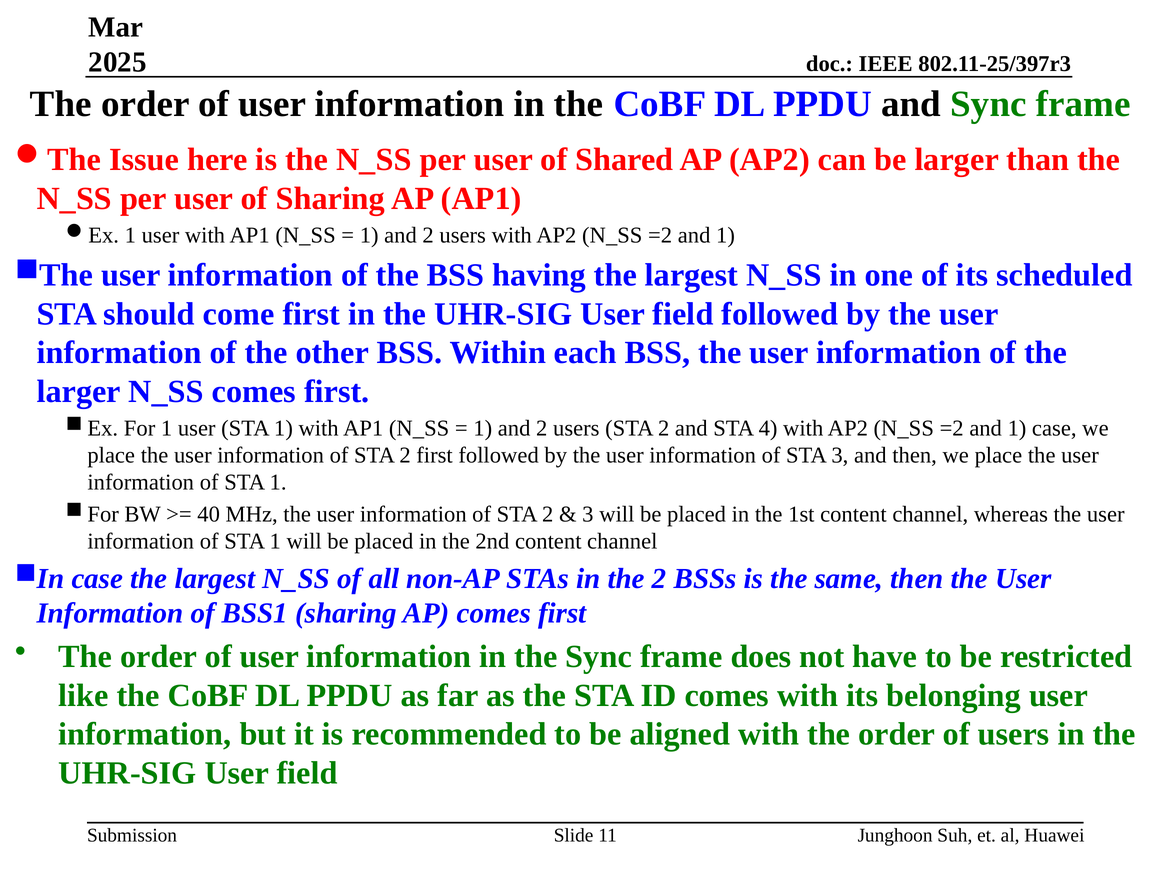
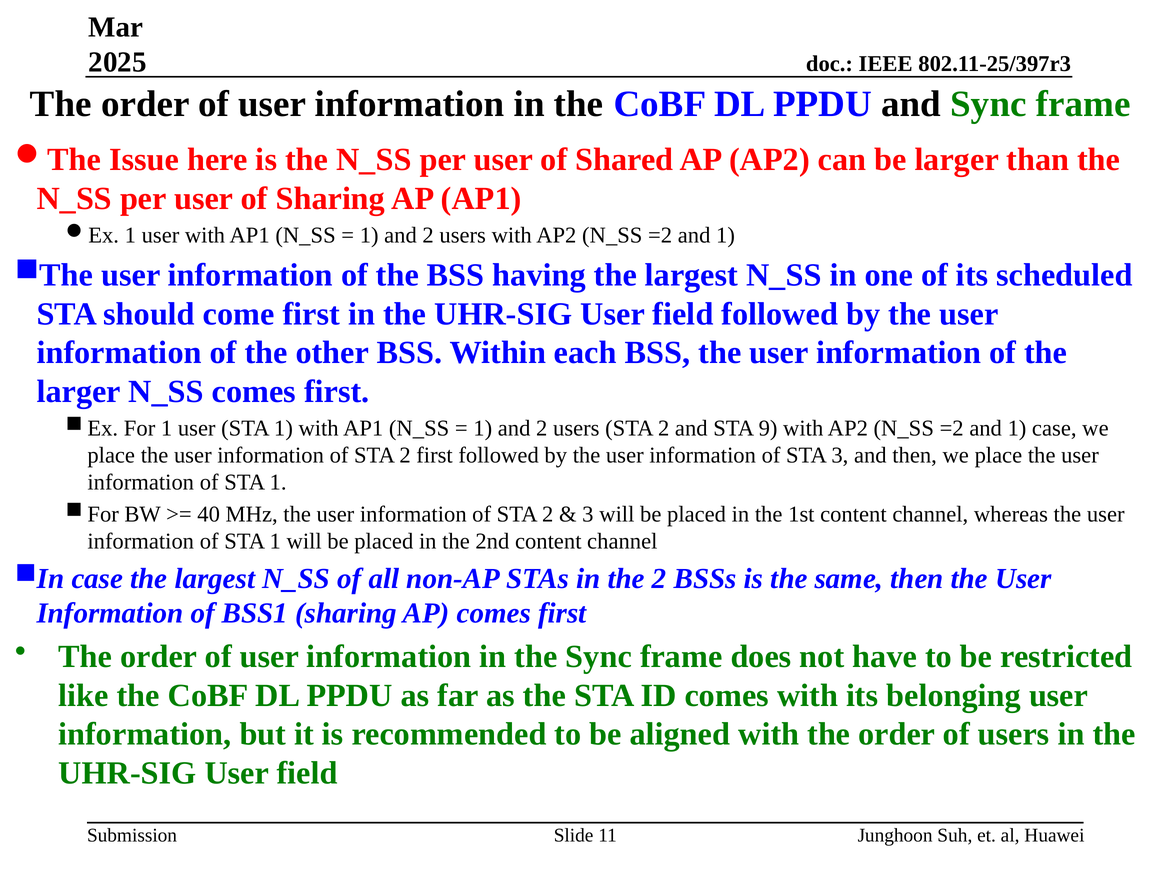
4: 4 -> 9 (768, 428)
